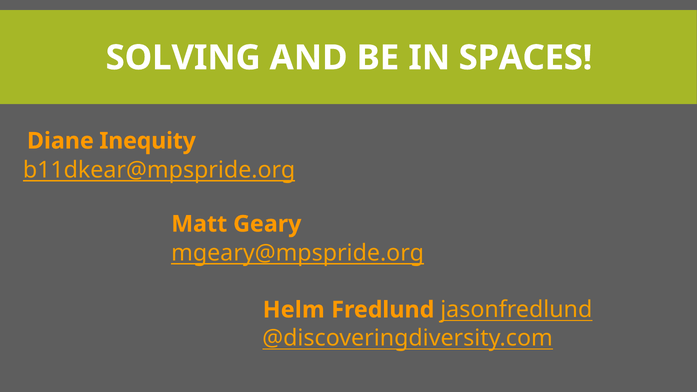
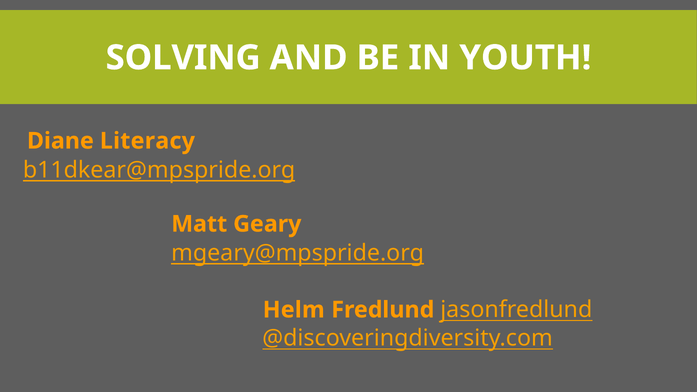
SPACES: SPACES -> YOUTH (525, 58)
Inequity: Inequity -> Literacy (147, 141)
